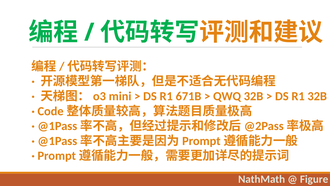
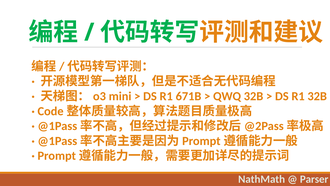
Figure: Figure -> Parser (314, 179)
